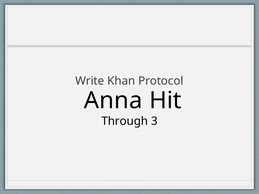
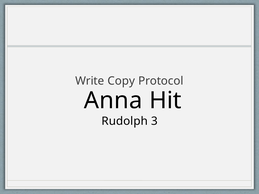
Khan: Khan -> Copy (121, 81)
Through: Through -> Rudolph (125, 121)
